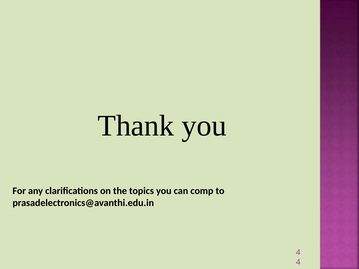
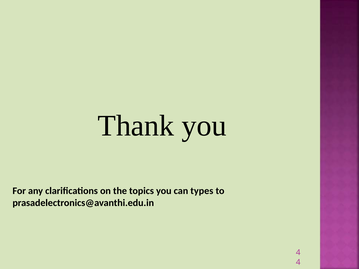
comp: comp -> types (202, 191)
